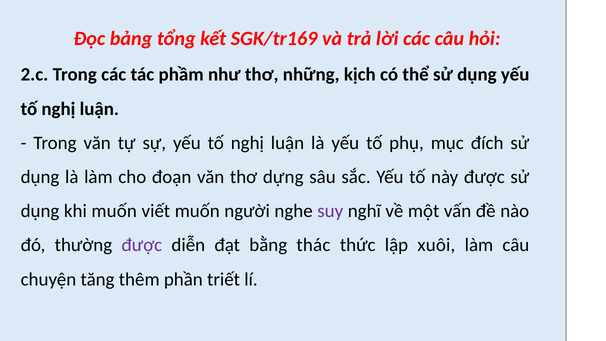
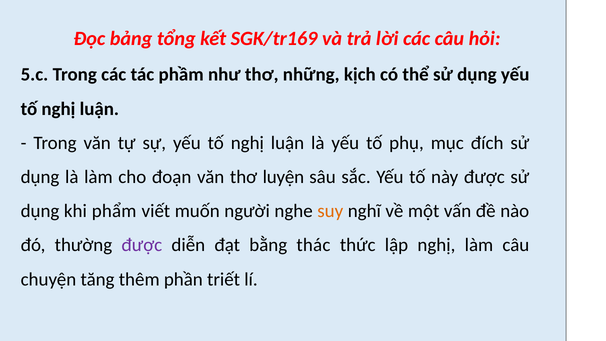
2.c: 2.c -> 5.c (34, 75)
dựng: dựng -> luyện (283, 177)
khi muốn: muốn -> phẩm (114, 211)
suy colour: purple -> orange (330, 211)
lập xuôi: xuôi -> nghị (436, 245)
